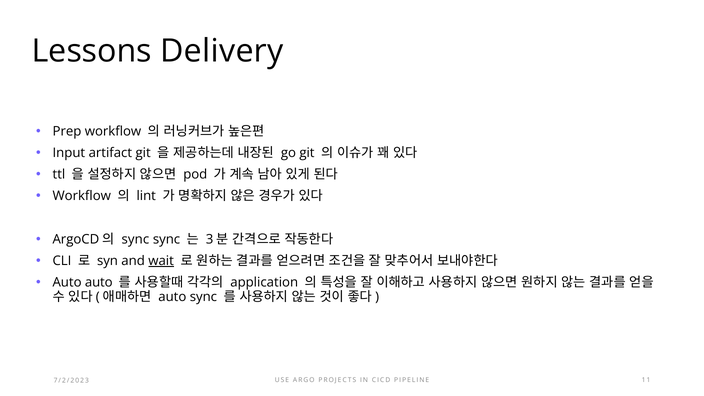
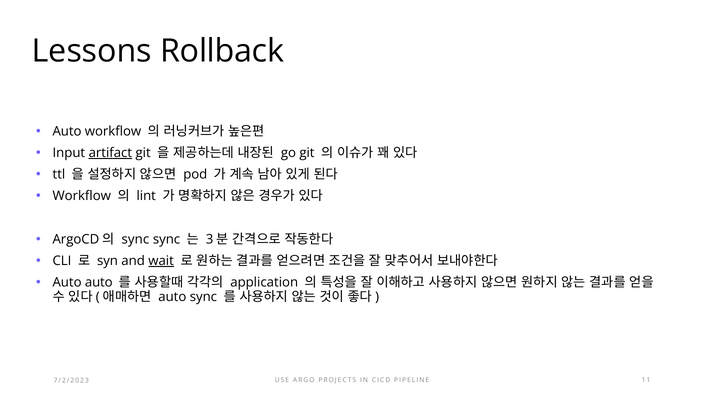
Delivery: Delivery -> Rollback (222, 51)
Prep: Prep -> Auto (67, 131)
artifact underline: none -> present (110, 153)
